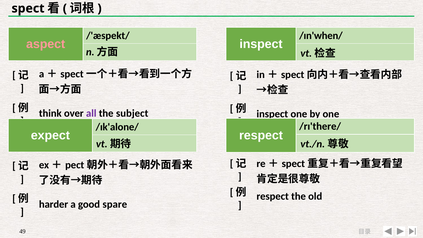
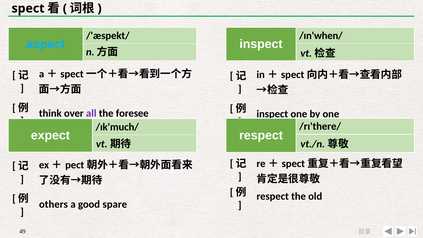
aspect colour: pink -> light blue (46, 44)
subject: subject -> foresee (132, 113)
/ɪk'alone/: /ɪk'alone/ -> /ɪk'much/ (117, 127)
harder: harder -> others (53, 204)
